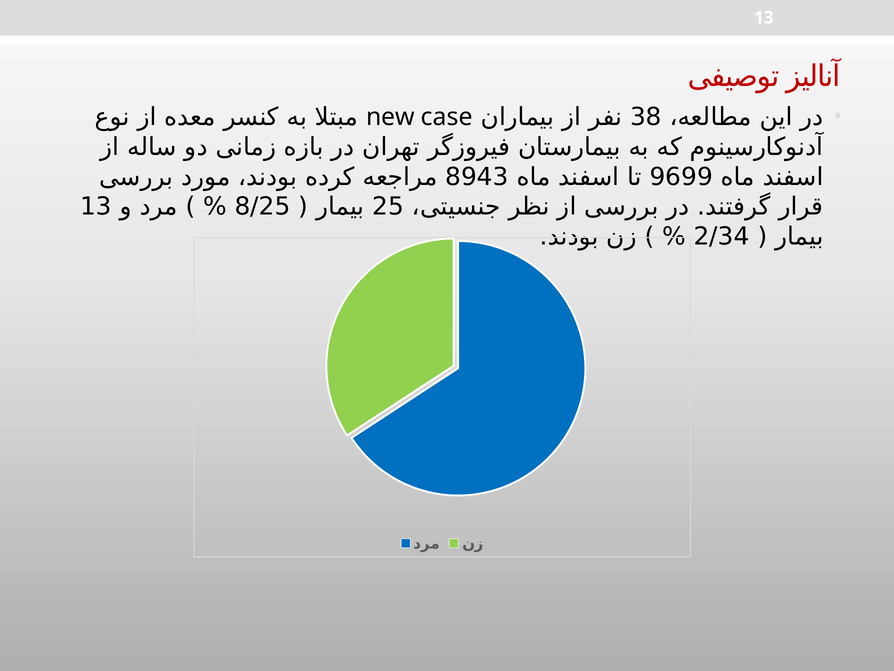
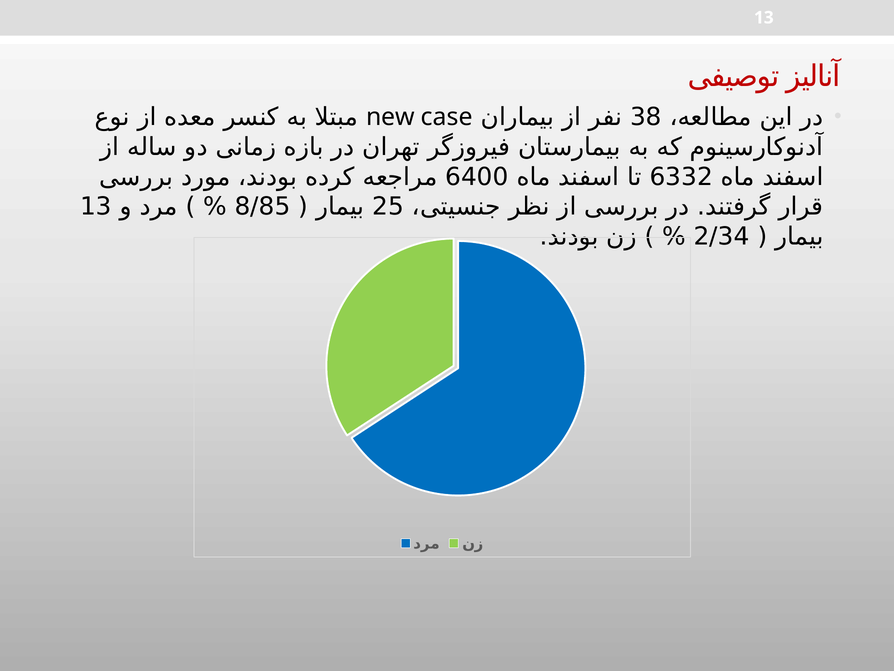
8943: 8943 -> 6400 (477, 177)
9699: 9699 -> 6332 (681, 177)
8/25: 8/25 -> 8/85 (263, 207)
